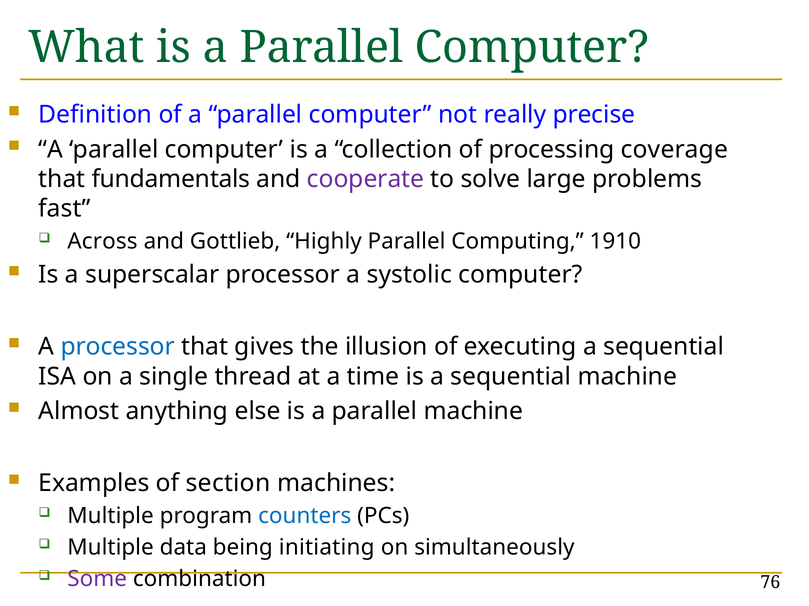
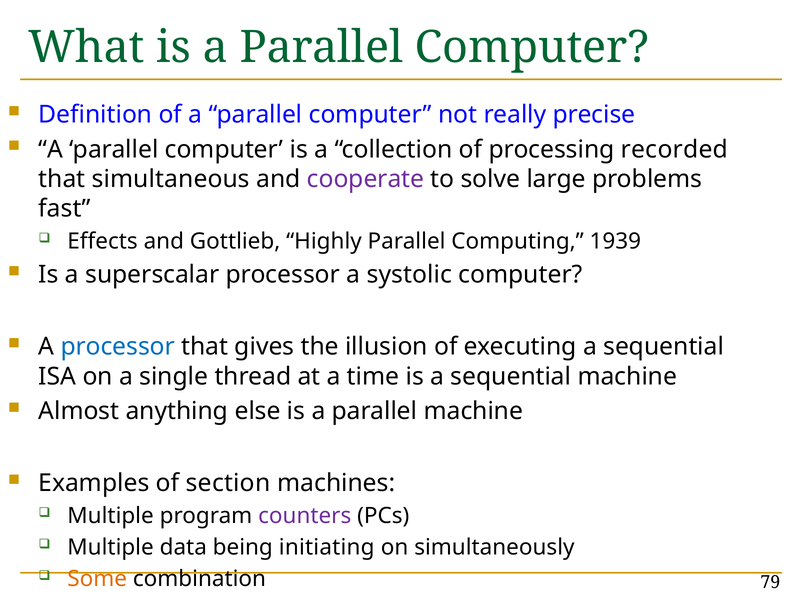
coverage: coverage -> recorded (674, 150)
fundamentals: fundamentals -> simultaneous (171, 179)
Across: Across -> Effects (103, 242)
1910: 1910 -> 1939 (615, 242)
counters colour: blue -> purple (305, 516)
Some colour: purple -> orange (97, 579)
76: 76 -> 79 (770, 583)
